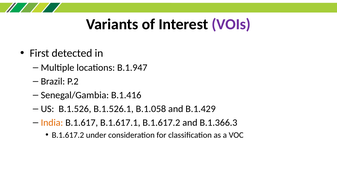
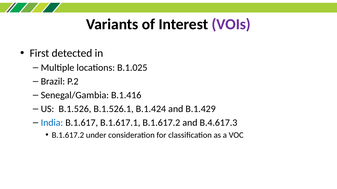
B.1.947: B.1.947 -> B.1.025 (132, 68)
B.1.058: B.1.058 -> B.1.424 (151, 109)
India colour: orange -> blue (52, 123)
B.1.366.3: B.1.366.3 -> B.4.617.3 (218, 123)
